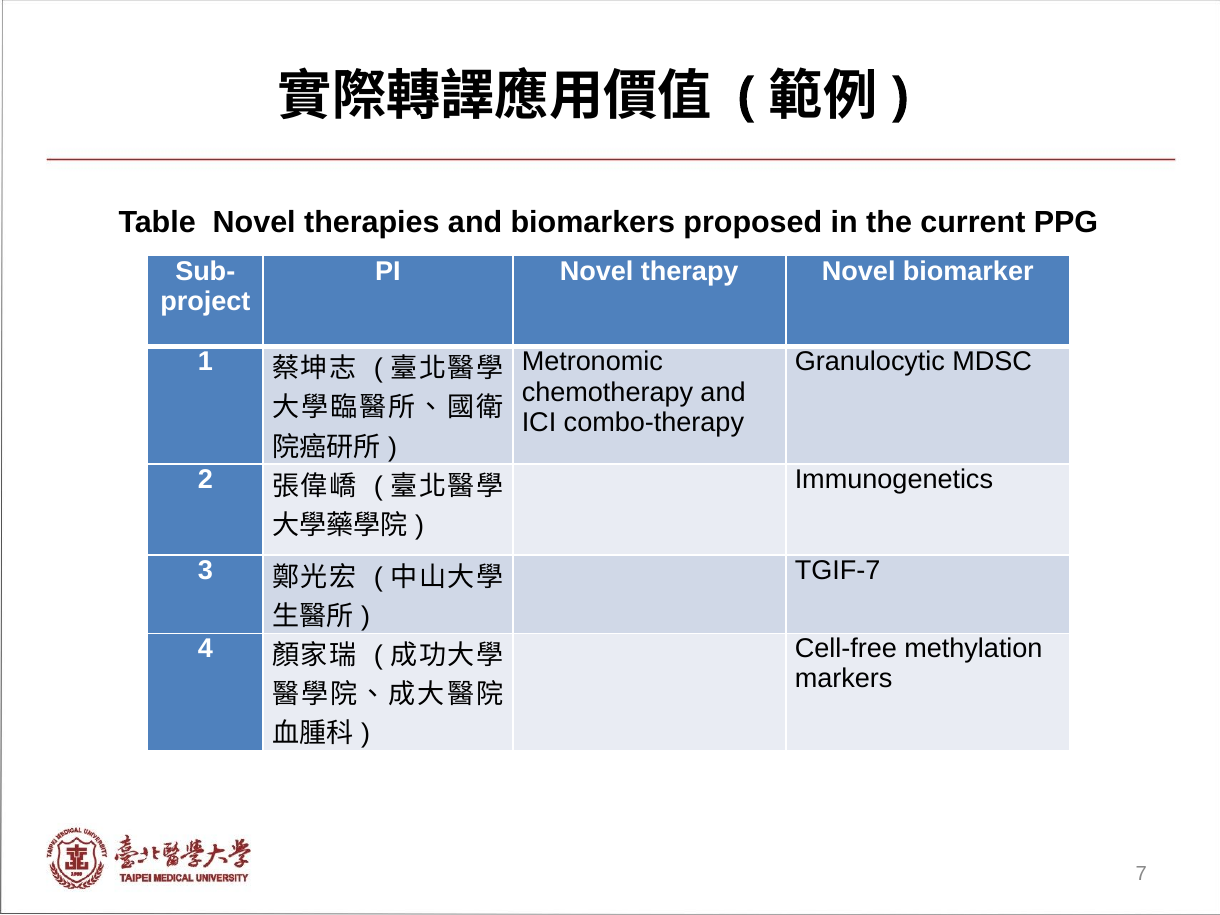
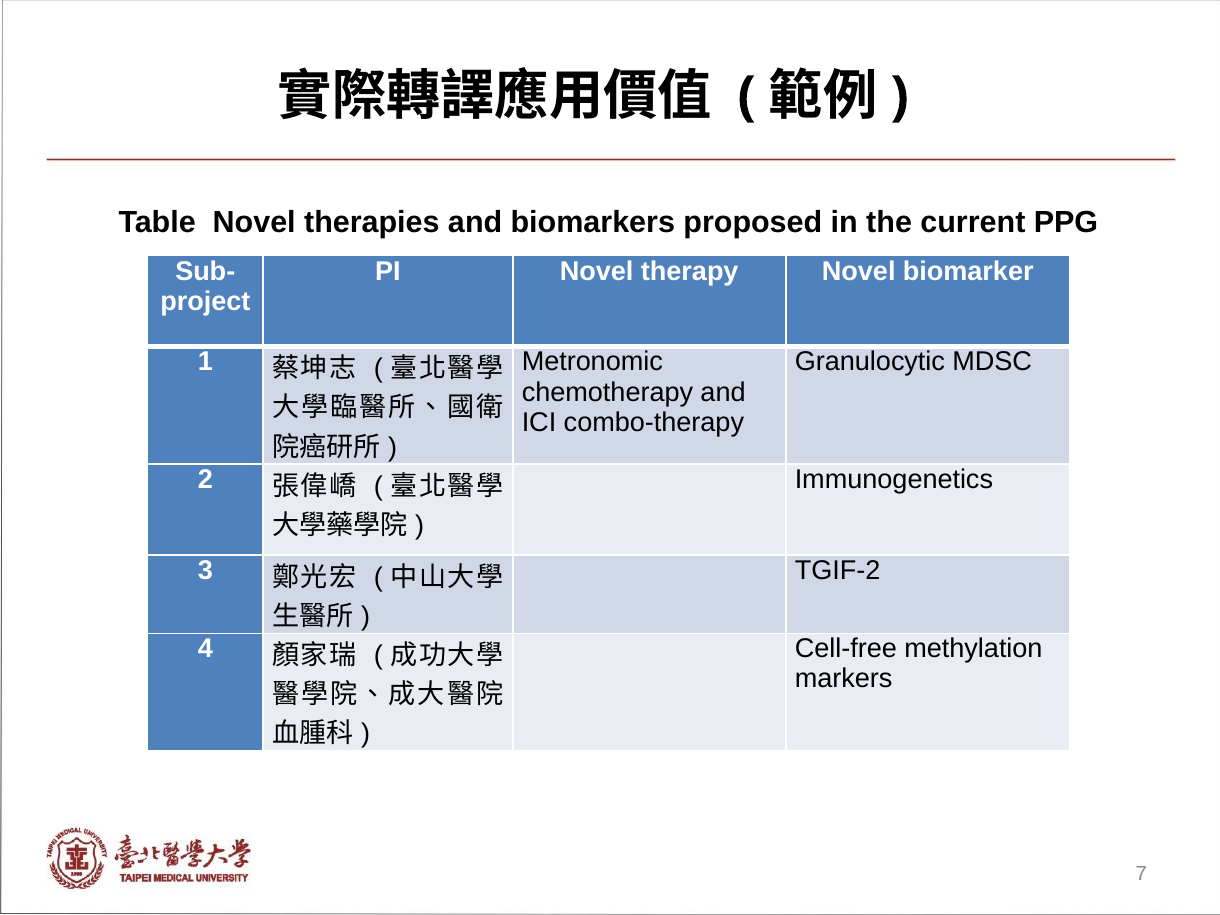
TGIF-7: TGIF-7 -> TGIF-2 (838, 571)
